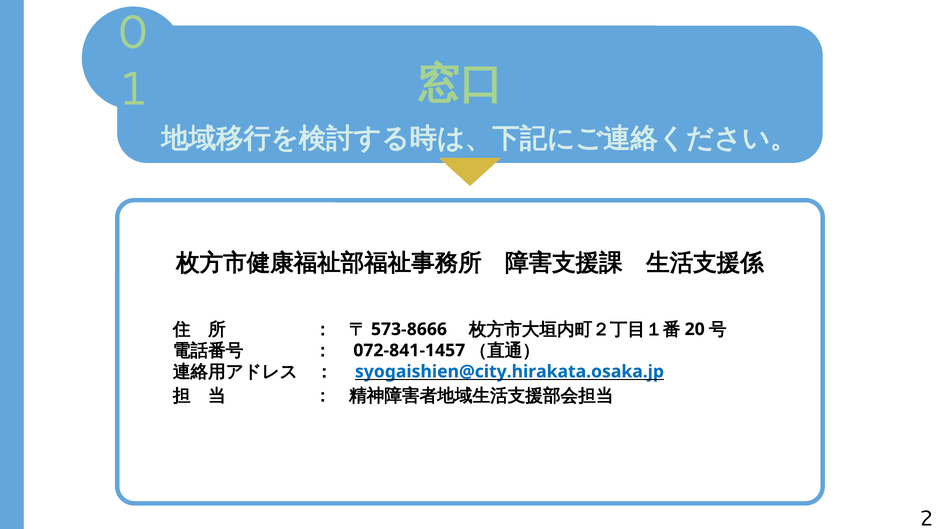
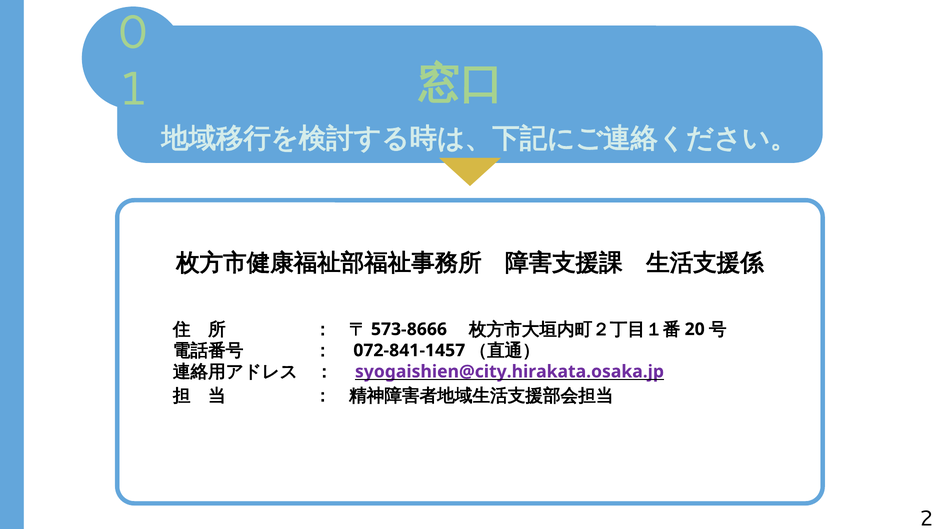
syogaishien@city.hirakata.osaka.jp colour: blue -> purple (509, 371)
